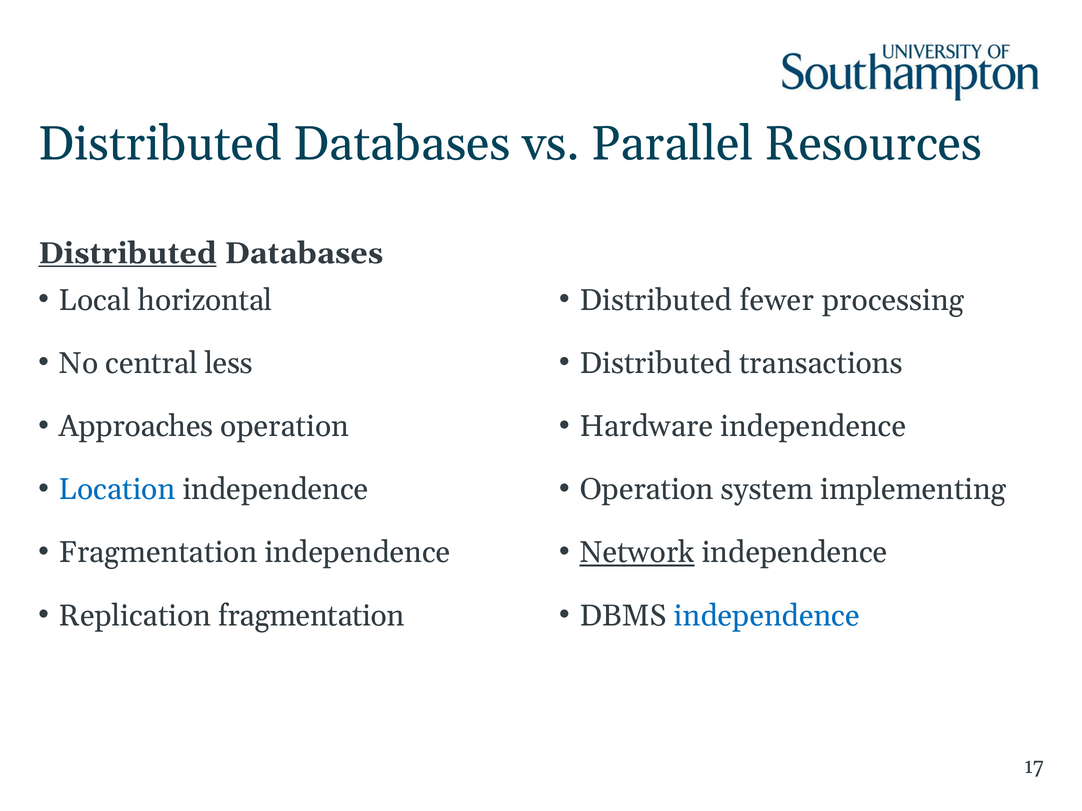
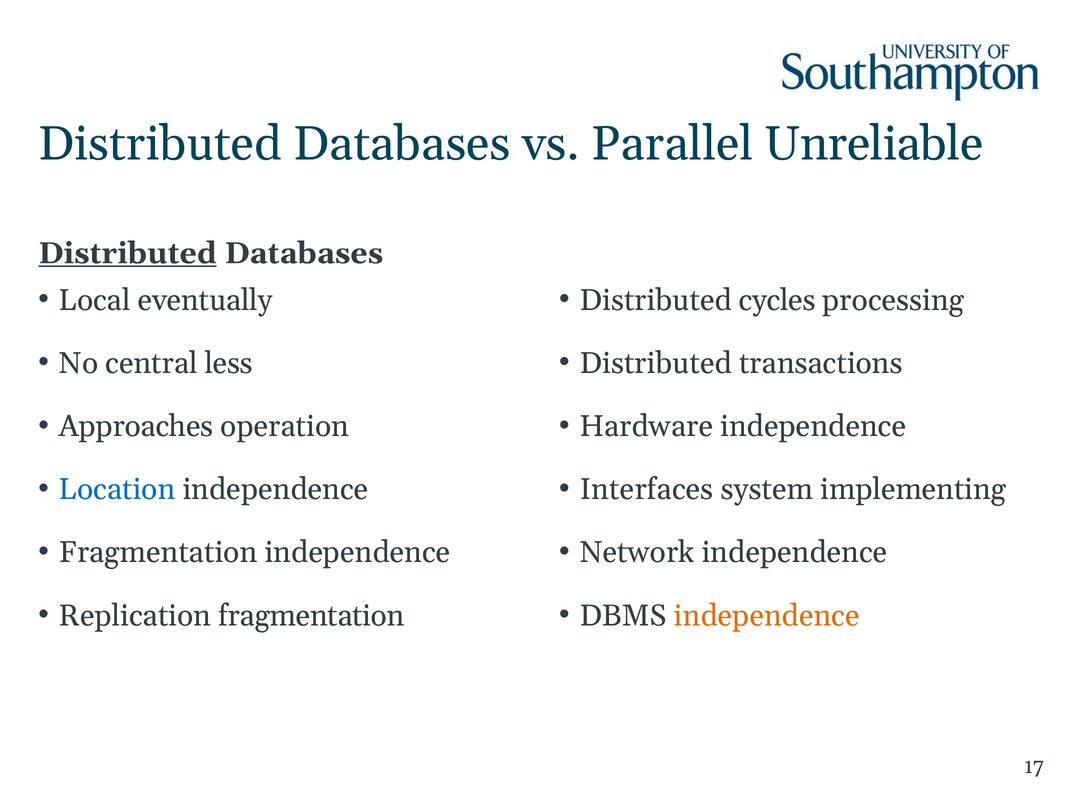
Resources: Resources -> Unreliable (874, 144)
horizontal: horizontal -> eventually (205, 300)
fewer: fewer -> cycles (777, 300)
Operation: Operation -> Interfaces (647, 490)
Network underline: present -> none (637, 553)
independence colour: blue -> orange (767, 616)
